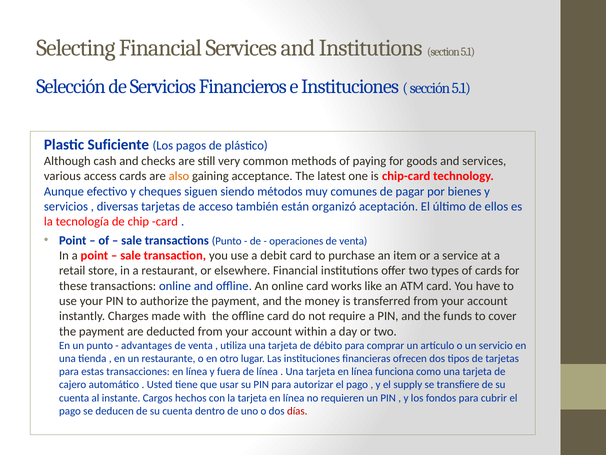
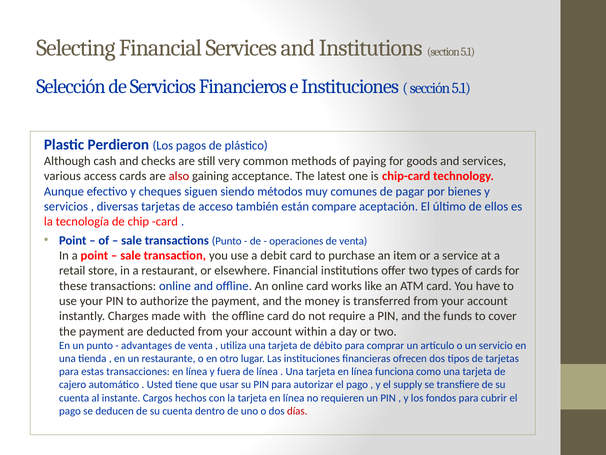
Suficiente: Suficiente -> Perdieron (118, 144)
also colour: orange -> red (179, 176)
organizó: organizó -> compare (334, 206)
